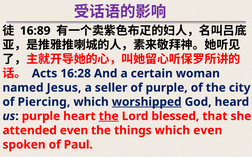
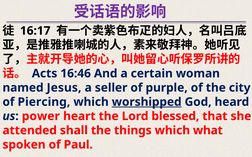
16:89: 16:89 -> 16:17 (35, 31)
16:28: 16:28 -> 16:46 (76, 74)
us purple: purple -> power (41, 117)
the underline: present -> none (109, 117)
attended even: even -> shall (74, 131)
which even: even -> what (208, 131)
